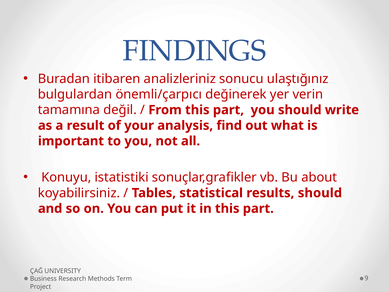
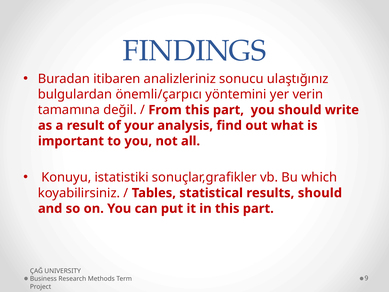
değinerek: değinerek -> yöntemini (236, 94)
about: about -> which (319, 177)
